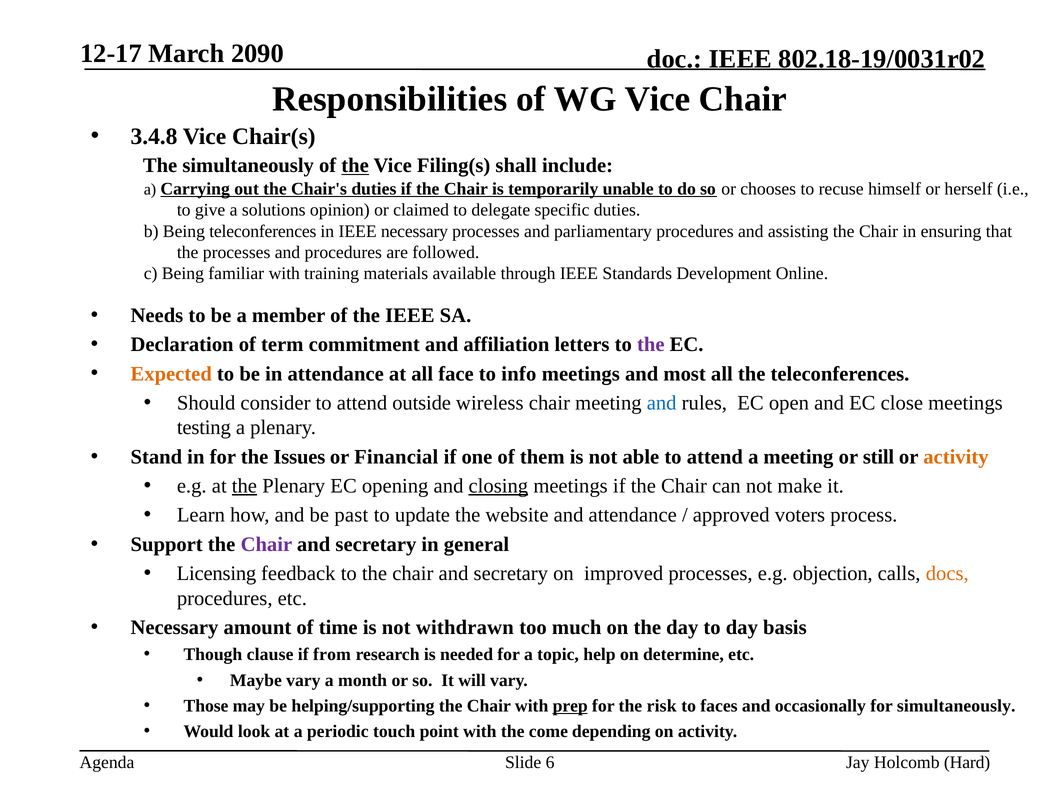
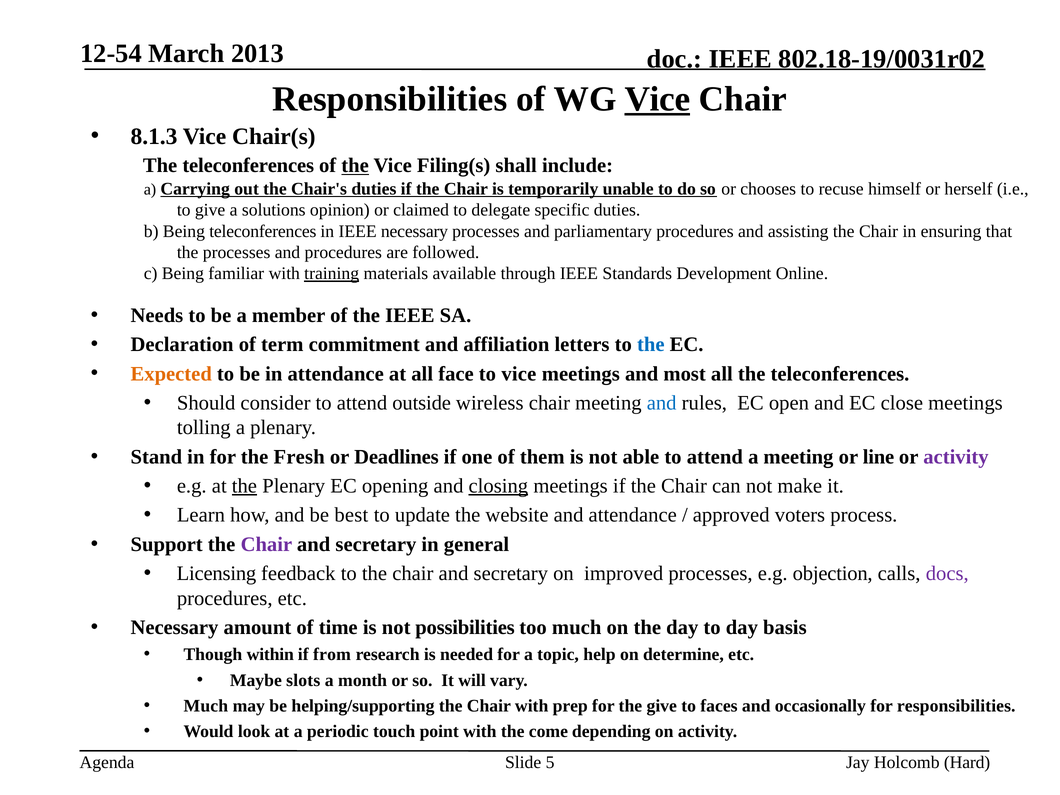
12-17: 12-17 -> 12-54 (111, 53)
2090: 2090 -> 2013 (257, 53)
Vice underline: none -> present (658, 99)
3.4.8: 3.4.8 -> 8.1.3 (154, 136)
simultaneously: simultaneously -> teleconferences (248, 166)
training underline: none -> present (332, 274)
the colour: purple -> blue (651, 345)
to info: info -> vice (519, 374)
testing: testing -> tolling (204, 428)
Issues: Issues -> Fresh (299, 457)
Financial: Financial -> Deadlines (396, 457)
still: still -> line (879, 457)
activity colour: orange -> purple (956, 457)
past: past -> best (351, 515)
docs colour: orange -> purple (947, 573)
withdrawn: withdrawn -> possibilities (465, 627)
clause: clause -> within (270, 655)
Maybe vary: vary -> slots (303, 680)
Those: Those -> Much (206, 706)
prep underline: present -> none (570, 706)
the risk: risk -> give (662, 706)
for simultaneously: simultaneously -> responsibilities (956, 706)
6: 6 -> 5 (550, 762)
